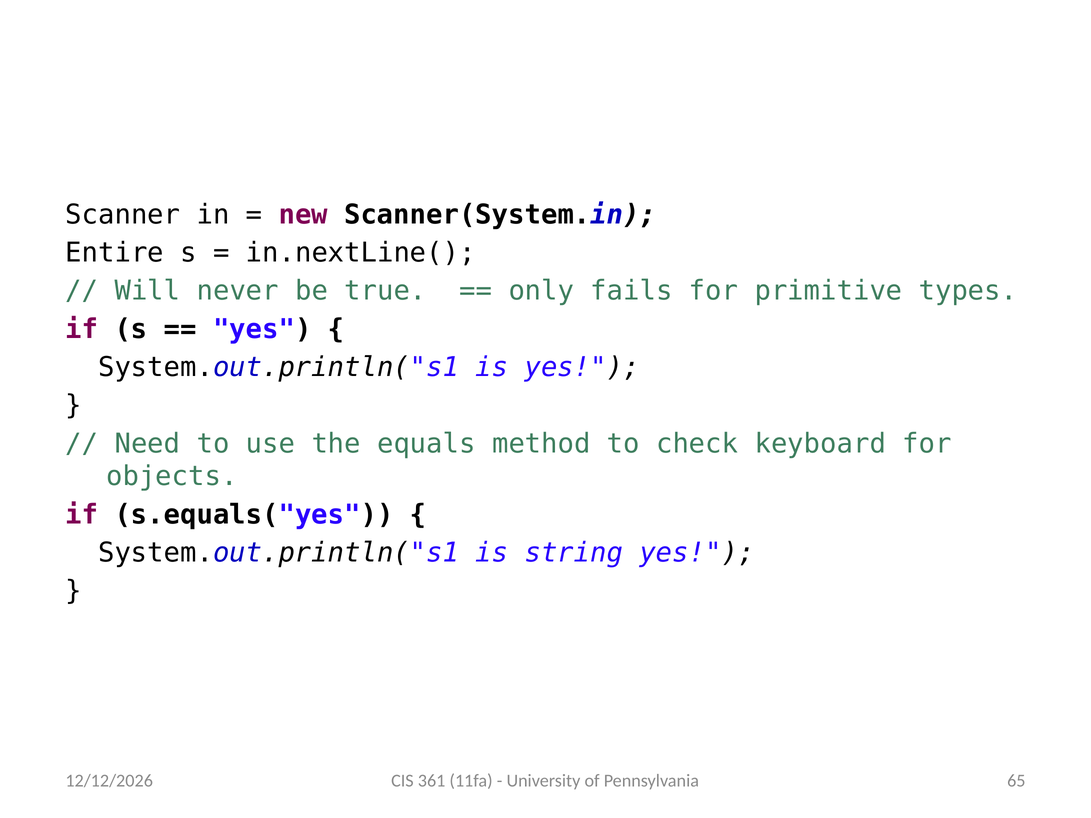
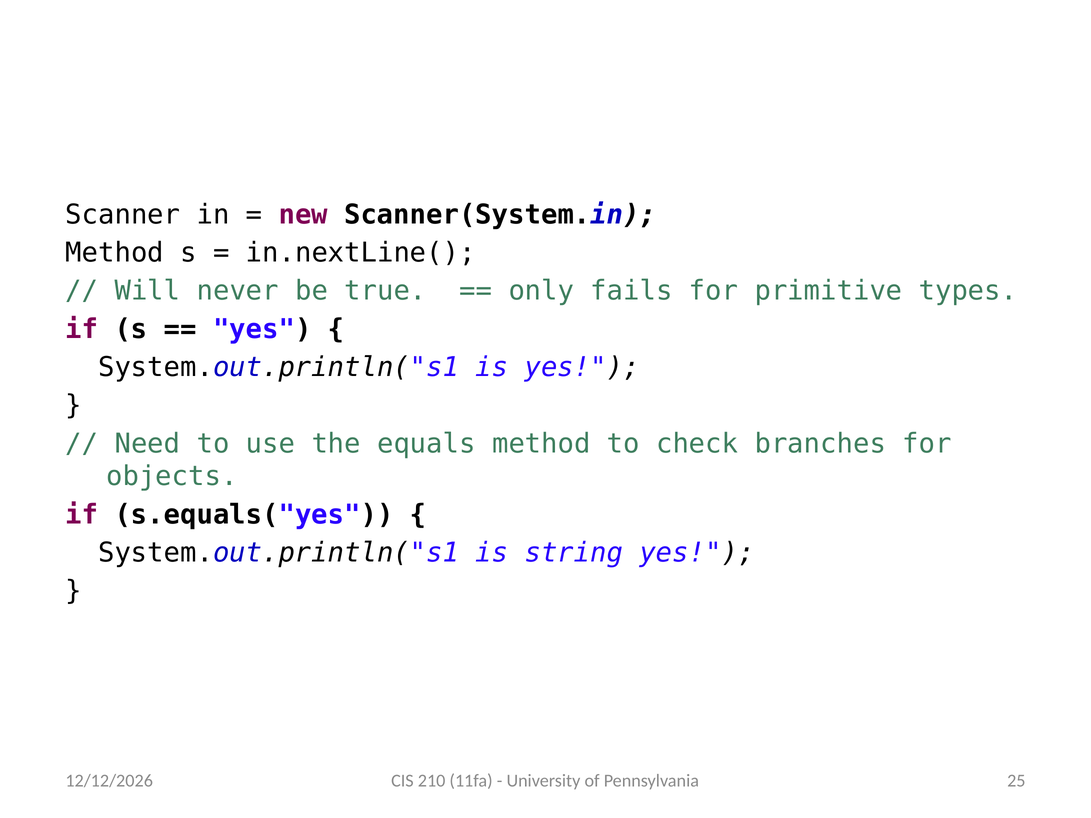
Entire: Entire -> Method (115, 253)
keyboard: keyboard -> branches (820, 444)
361: 361 -> 210 (432, 781)
65: 65 -> 25 (1016, 781)
